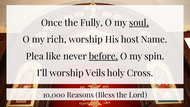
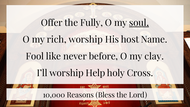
Once: Once -> Offer (52, 23)
Plea: Plea -> Fool (35, 56)
before underline: present -> none (103, 56)
spin: spin -> clay (154, 56)
Veils: Veils -> Help (95, 73)
